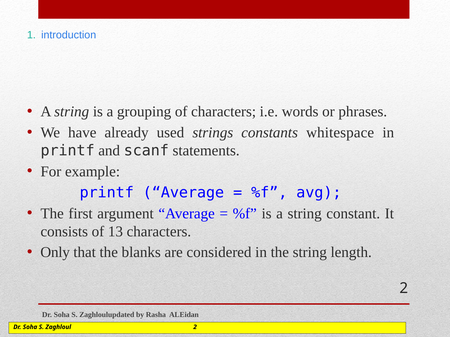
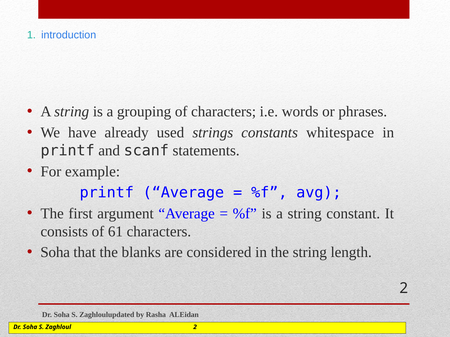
13: 13 -> 61 (115, 232)
Only: Only -> Soha (55, 253)
